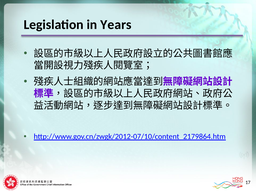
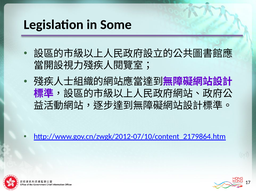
Years: Years -> Some (116, 25)
